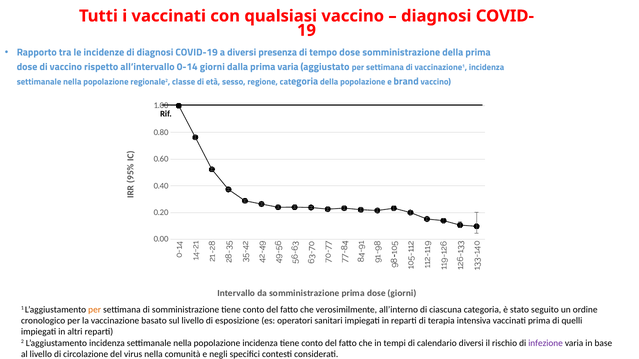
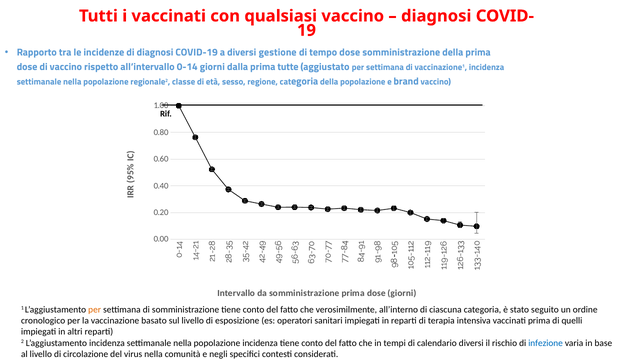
presenza: presenza -> gestione (278, 53)
prima varia: varia -> tutte (288, 67)
infezione colour: purple -> blue (546, 343)
